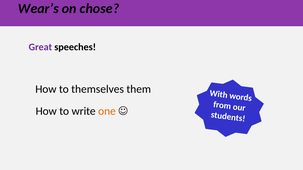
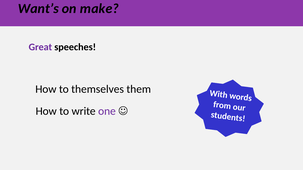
Wear’s: Wear’s -> Want’s (38, 9)
chose: chose -> make (99, 9)
one colour: orange -> purple (107, 111)
